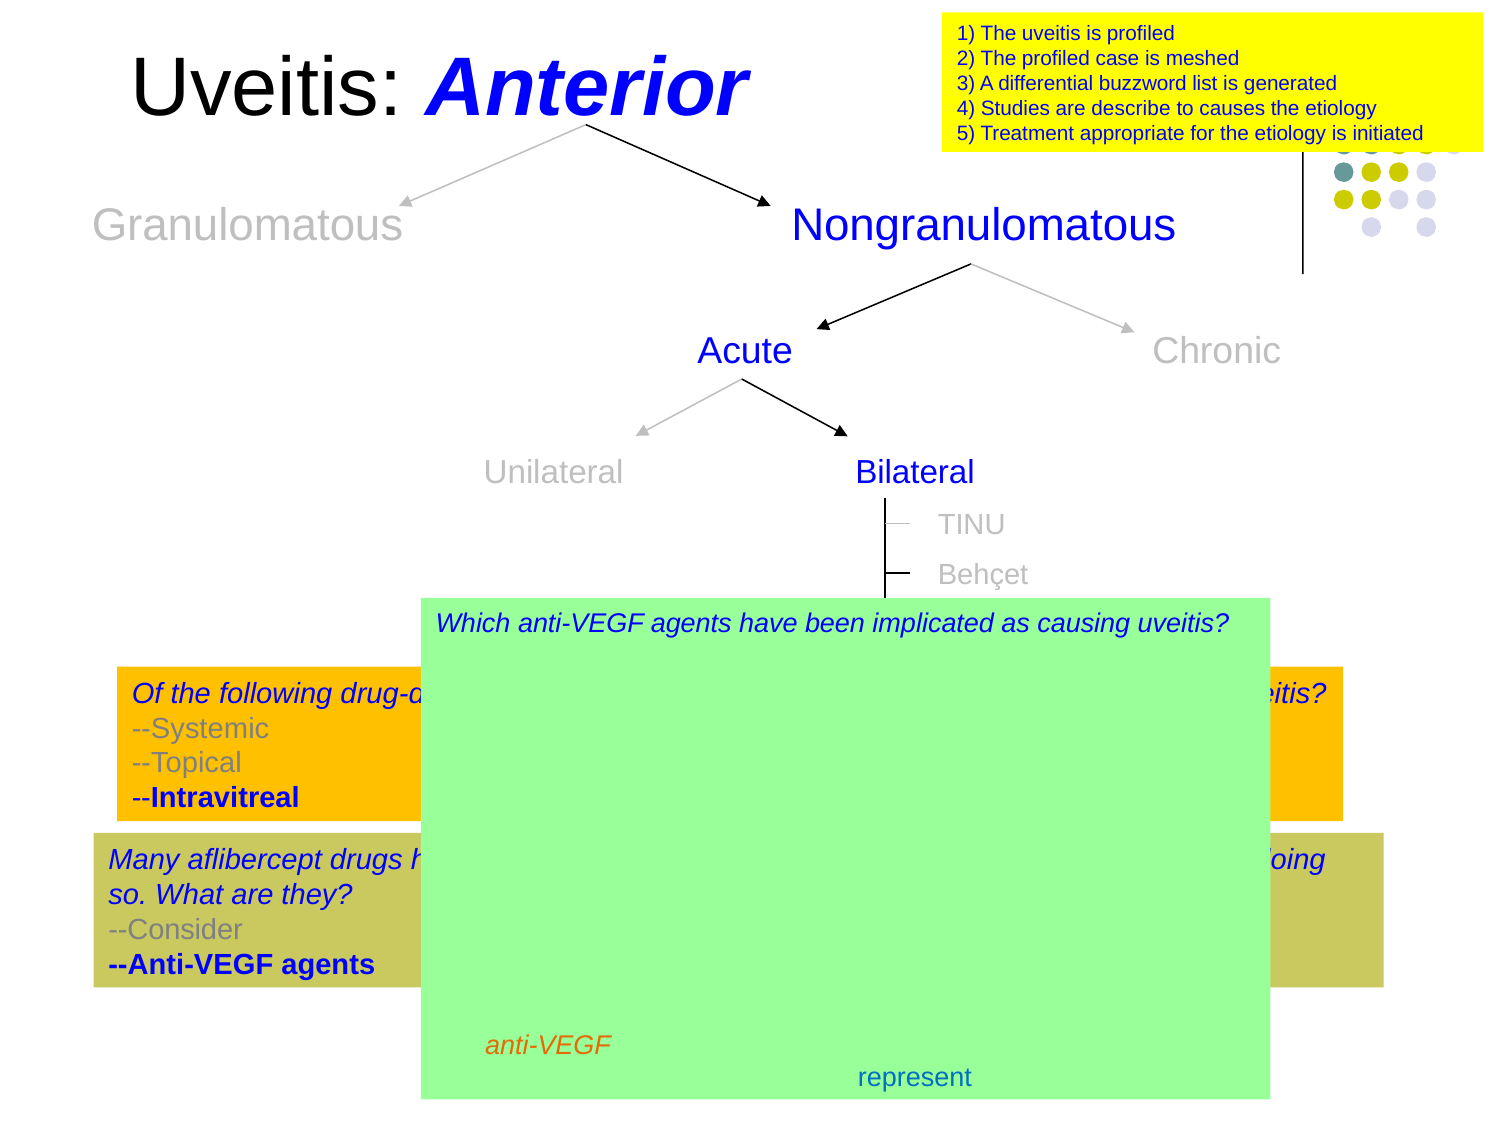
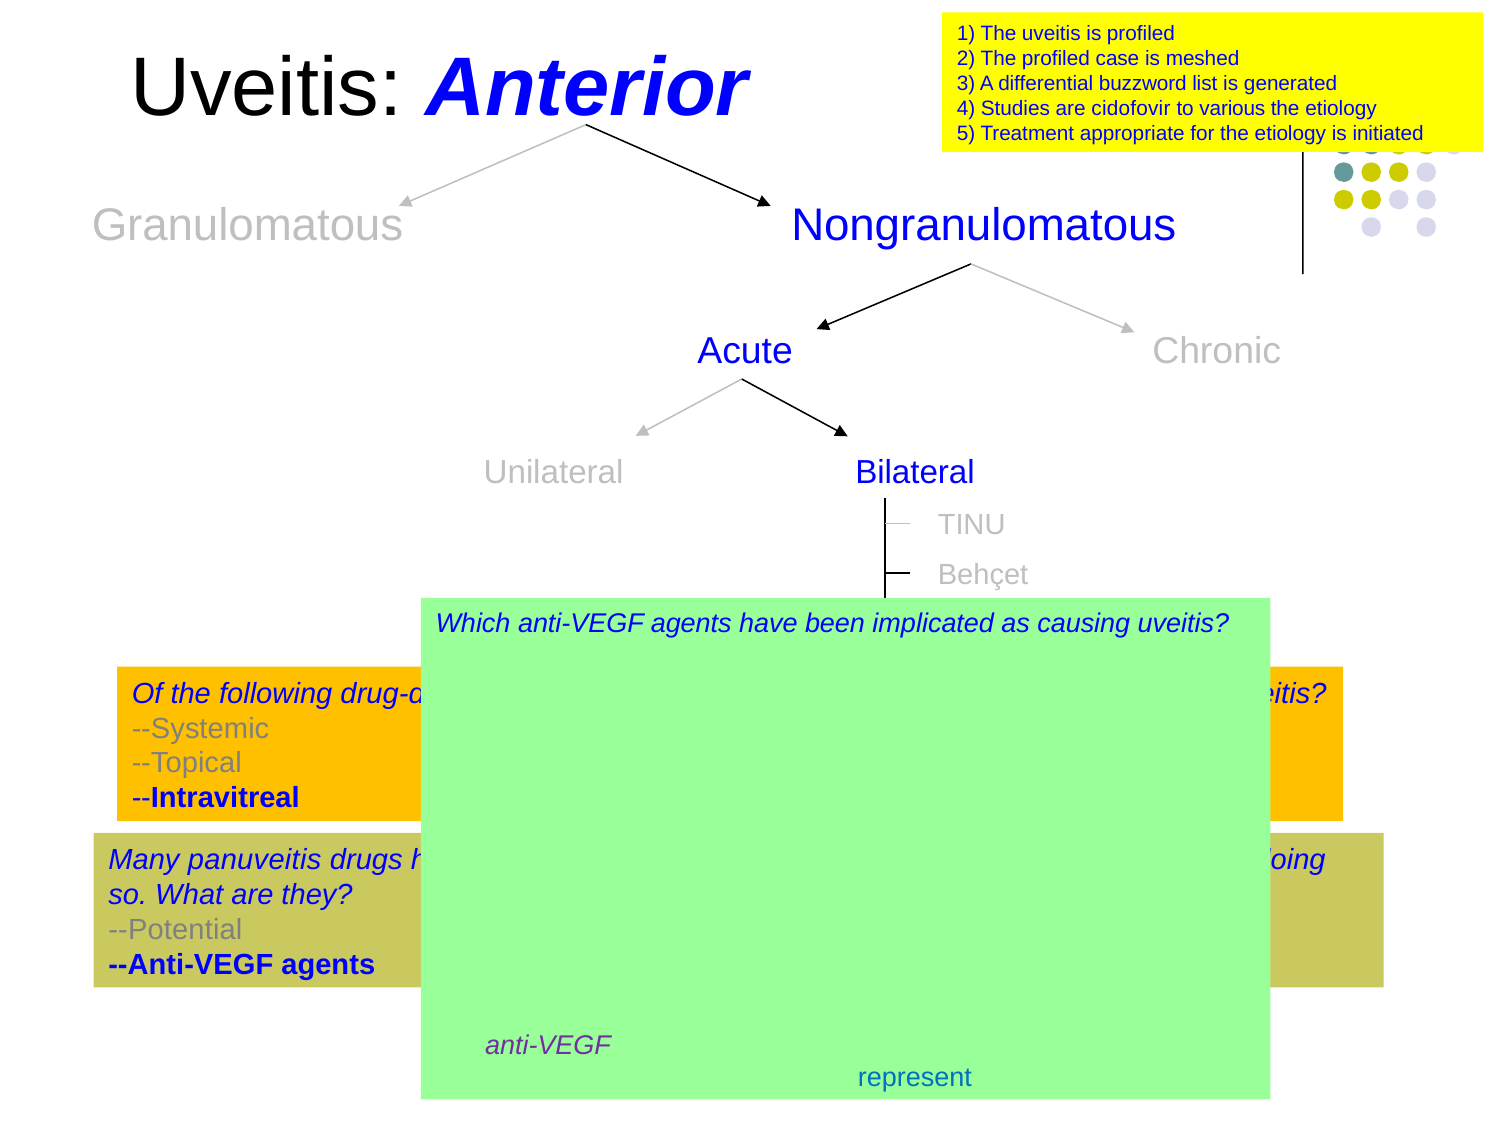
describe: describe -> cidofovir (1131, 109)
causes: causes -> various (1232, 109)
Many aflibercept: aflibercept -> panuveitis (255, 860)
--Consider: --Consider -> --Potential (175, 930)
anti-VEGF colour: orange -> purple (548, 1045)
